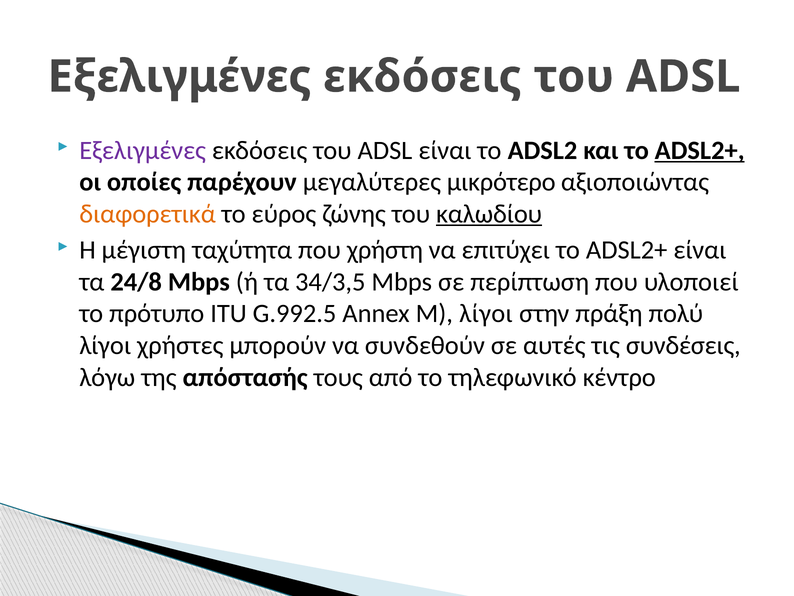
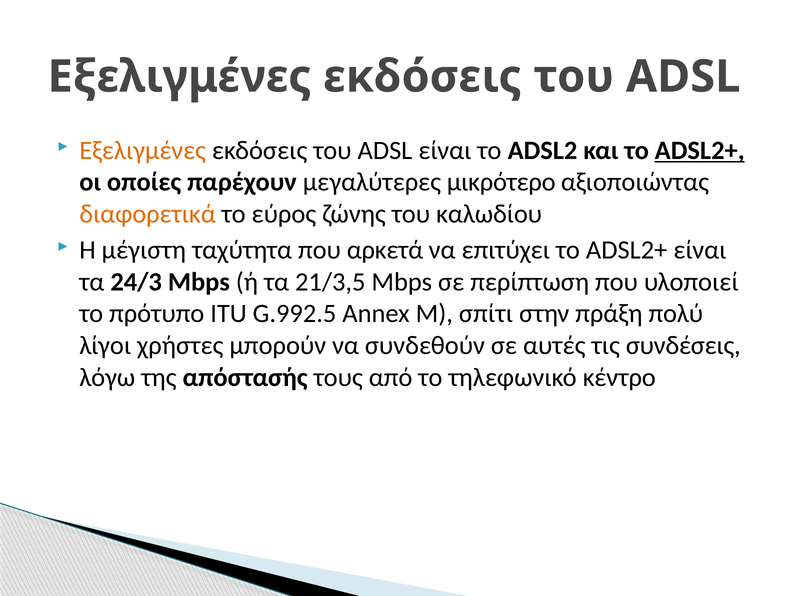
Εξελιγμένες colour: purple -> orange (143, 150)
καλωδίου underline: present -> none (489, 214)
χρήστη: χρήστη -> αρκετά (385, 250)
24/8: 24/8 -> 24/3 (136, 282)
34/3,5: 34/3,5 -> 21/3,5 (330, 282)
M λίγοι: λίγοι -> σπίτι (486, 313)
